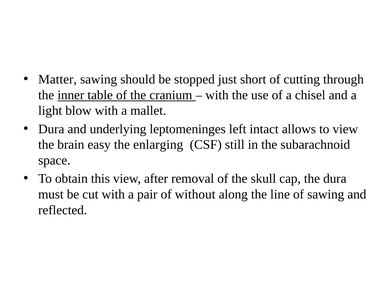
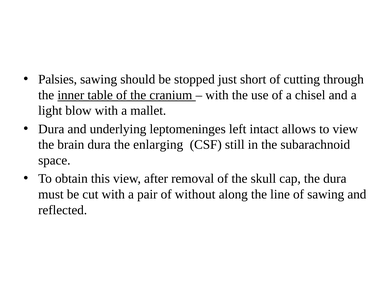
Matter: Matter -> Palsies (58, 79)
brain easy: easy -> dura (99, 145)
